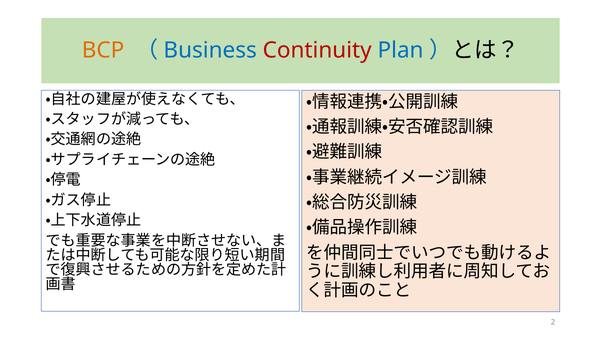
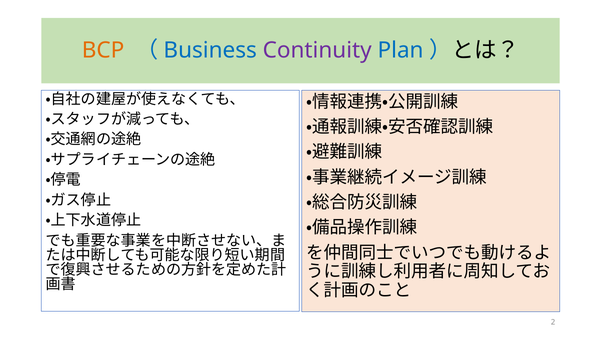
Continuity colour: red -> purple (317, 51)
